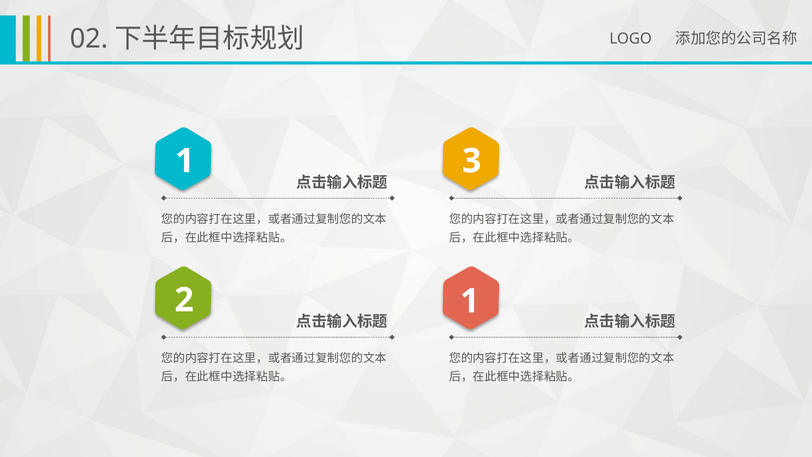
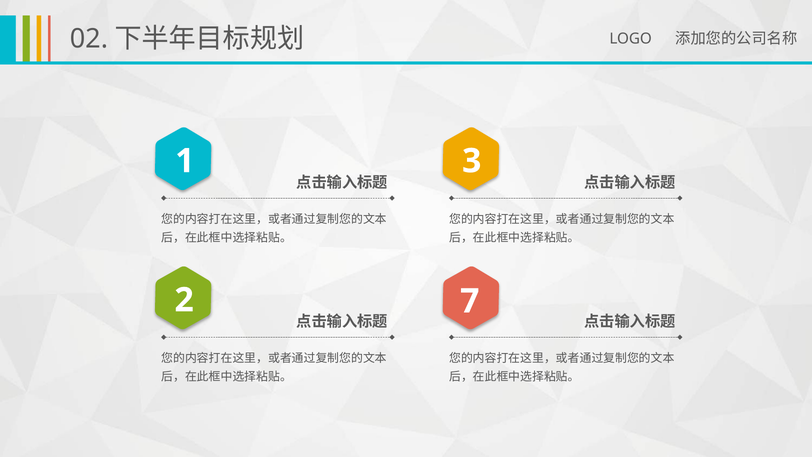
2 1: 1 -> 7 (470, 301)
